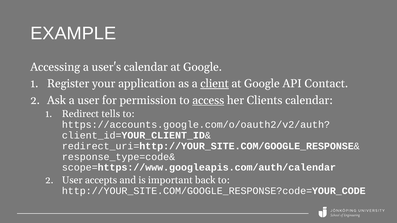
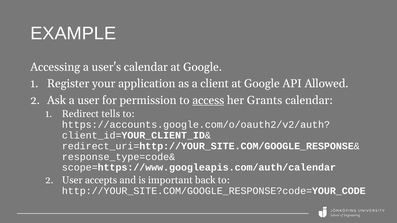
client underline: present -> none (215, 84)
Contact: Contact -> Allowed (326, 84)
Clients: Clients -> Grants (265, 100)
